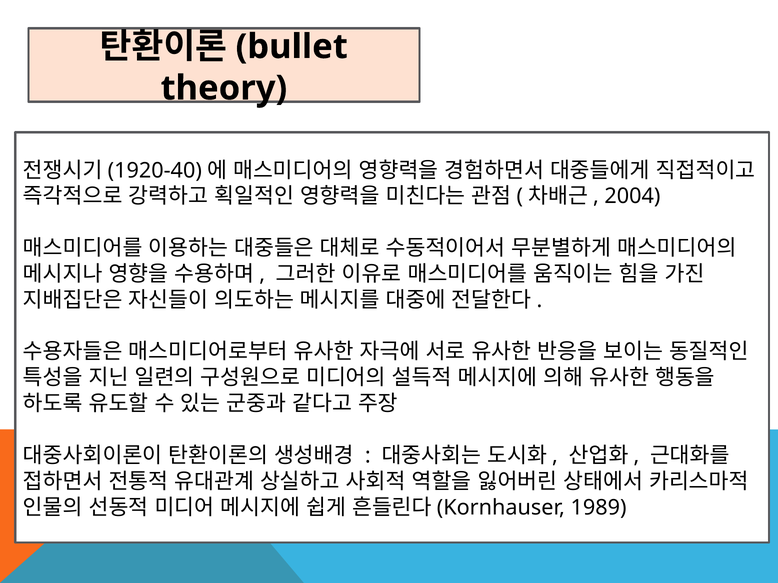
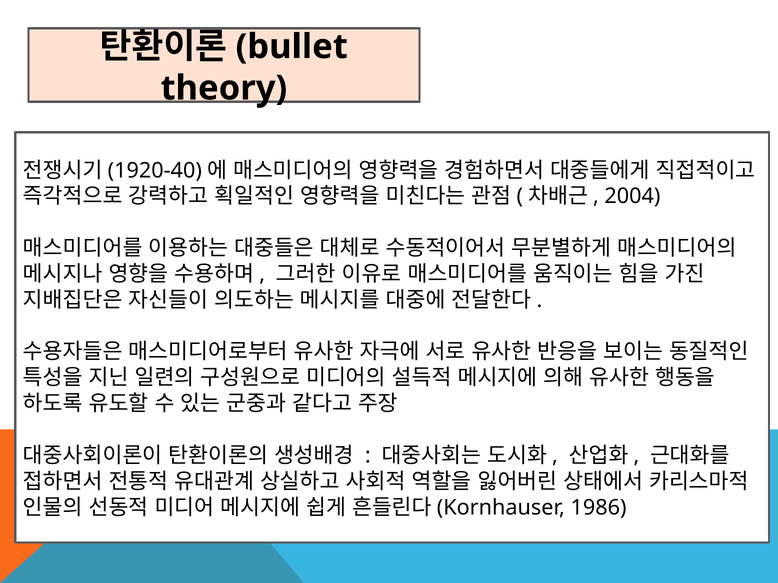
1989: 1989 -> 1986 (599, 508)
